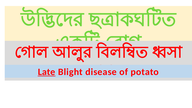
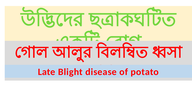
Late underline: present -> none (47, 72)
